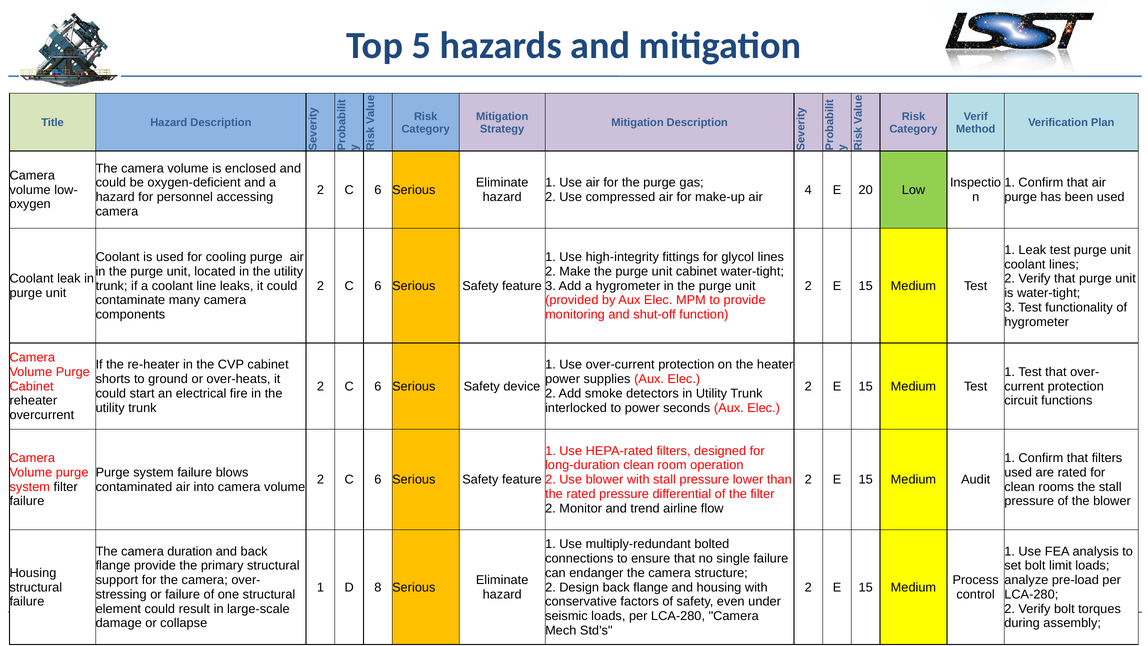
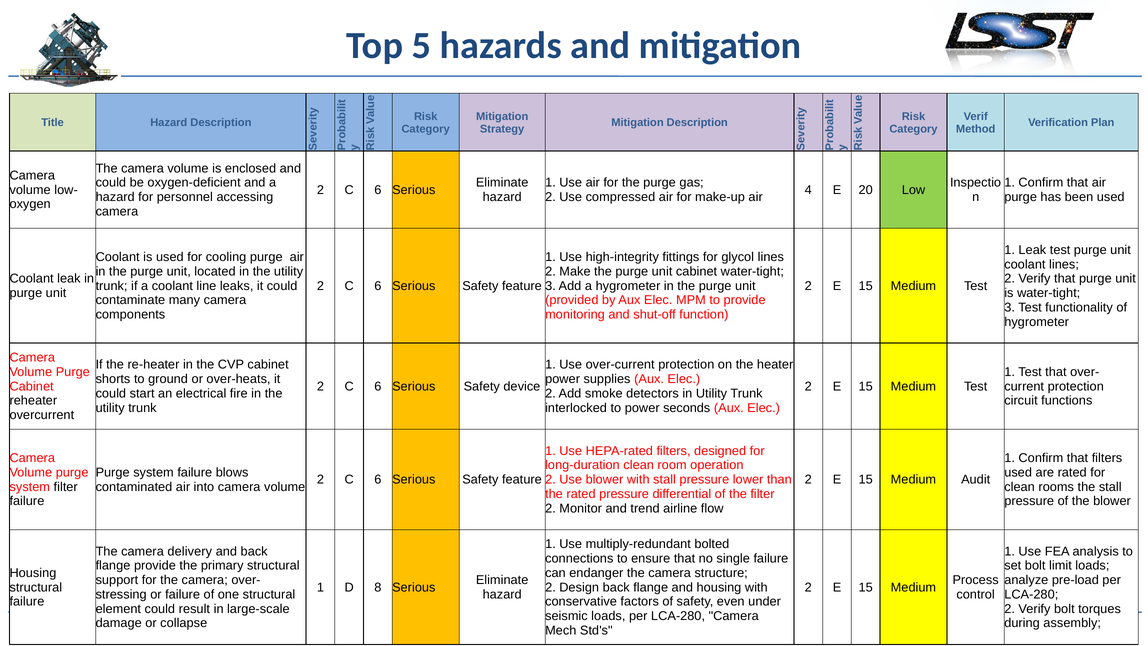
duration: duration -> delivery (190, 551)
